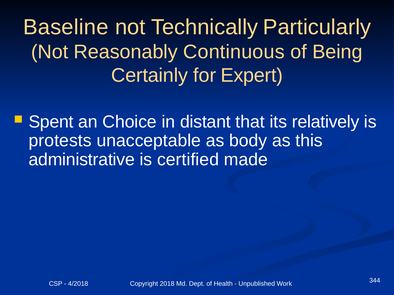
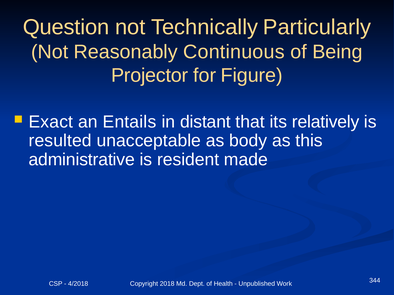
Baseline: Baseline -> Question (66, 27)
Certainly: Certainly -> Projector (150, 76)
Expert: Expert -> Figure (252, 76)
Spent: Spent -> Exact (51, 122)
Choice: Choice -> Entails (129, 122)
protests: protests -> resulted (60, 141)
certified: certified -> resident (188, 160)
